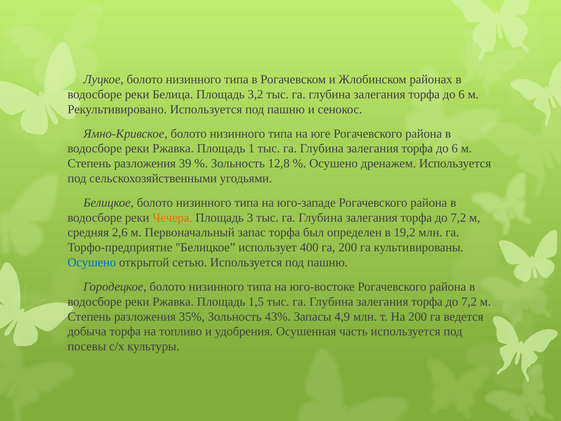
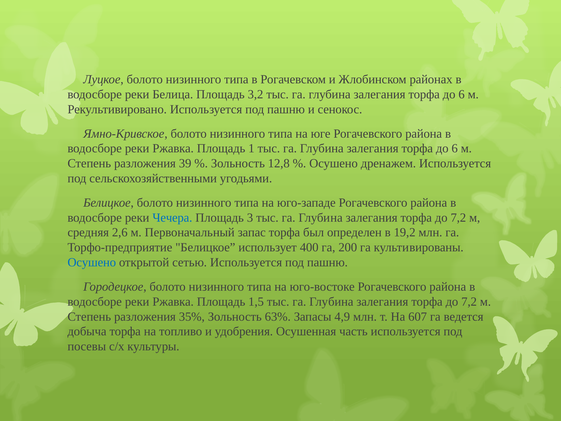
Чечера colour: orange -> blue (172, 217)
43%: 43% -> 63% (278, 316)
На 200: 200 -> 607 (418, 316)
